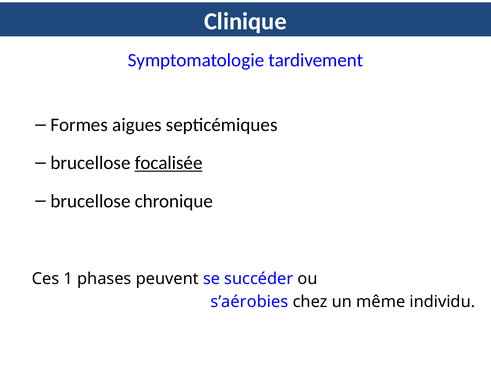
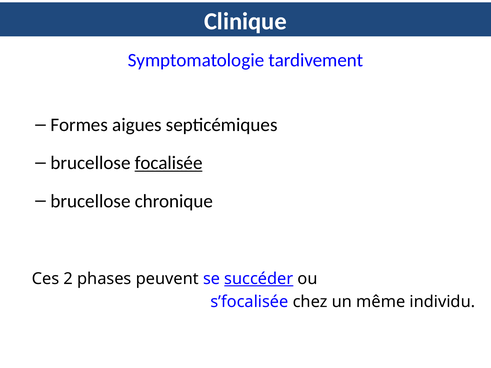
1: 1 -> 2 (68, 279)
succéder underline: none -> present (259, 279)
s’aérobies: s’aérobies -> s’focalisée (249, 302)
